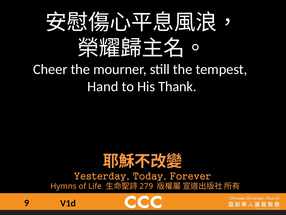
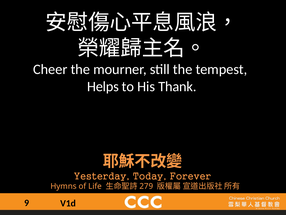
Hand: Hand -> Helps (103, 86)
